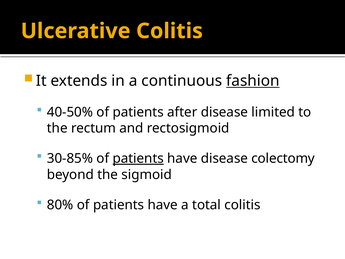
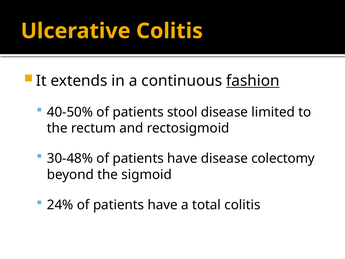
after: after -> stool (182, 112)
30-85%: 30-85% -> 30-48% (70, 158)
patients underline: present -> none (138, 158)
80%: 80% -> 24% (60, 205)
